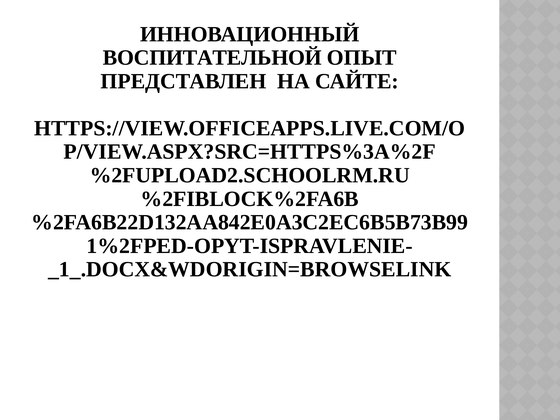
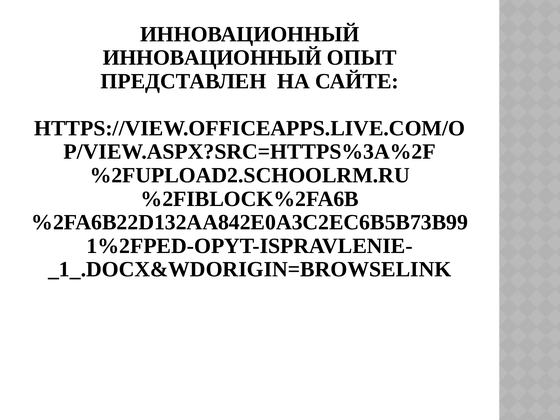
ВОСПИТАТЕЛЬНОЙ: ВОСПИТАТЕЛЬНОЙ -> ИННОВАЦИОННЫЙ (212, 58)
